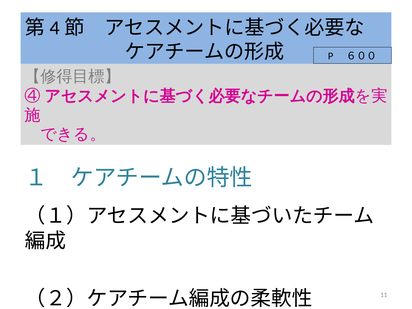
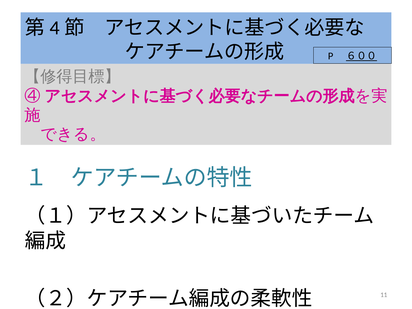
６００ underline: none -> present (361, 56)
